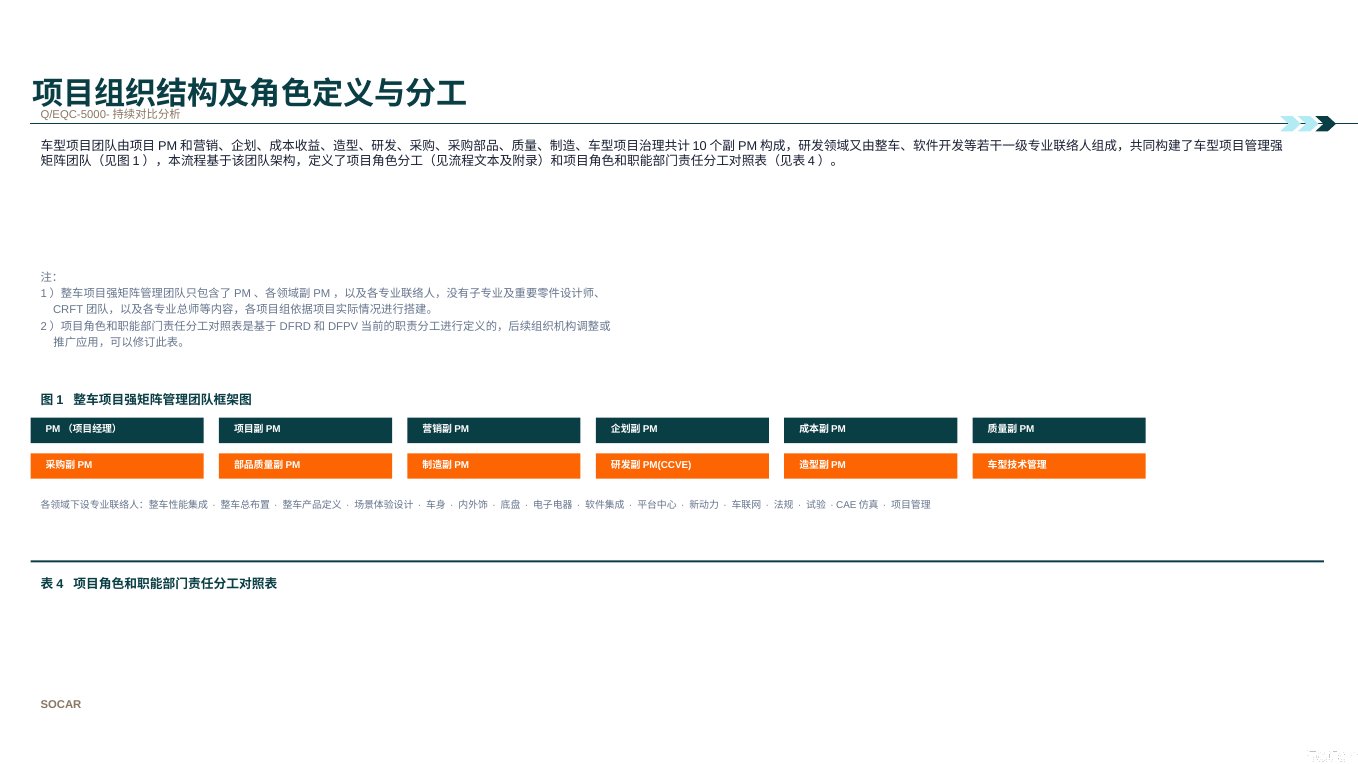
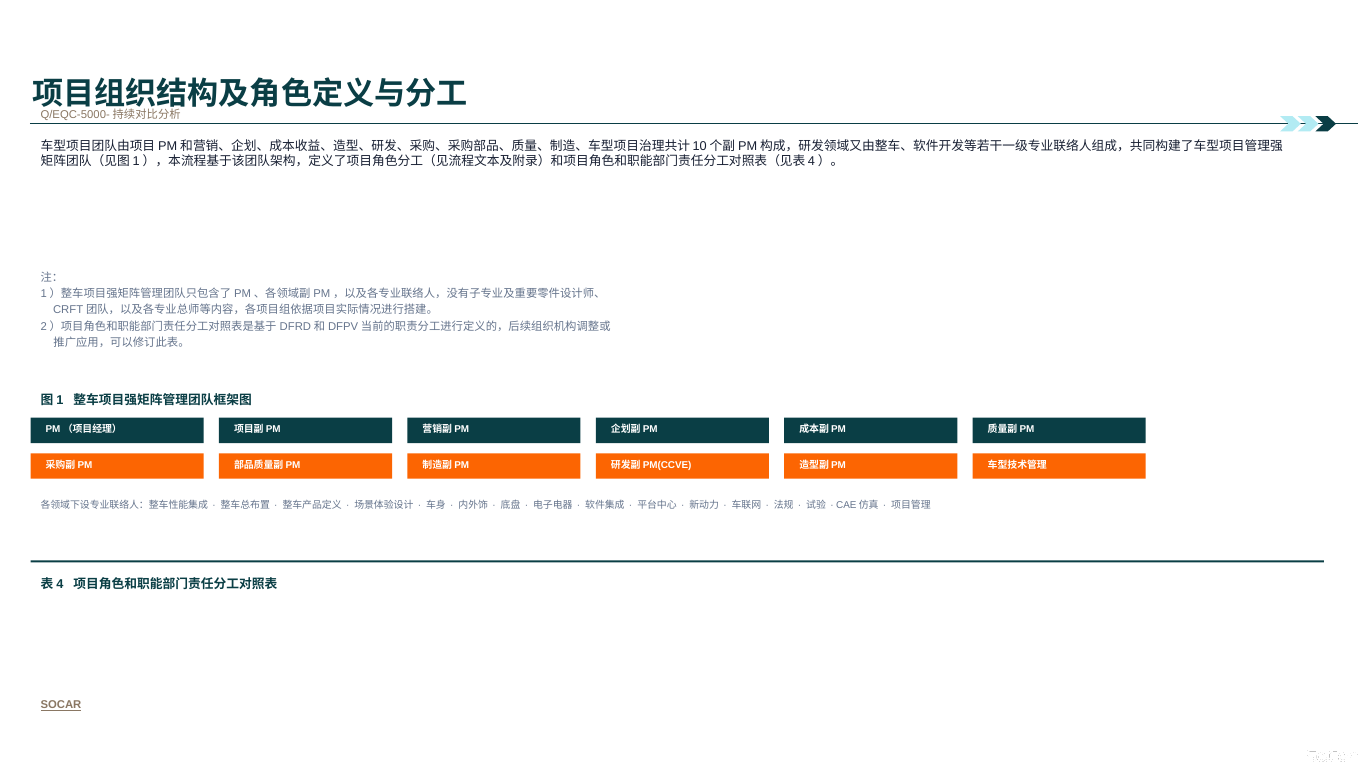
SOCAR underline: none -> present (61, 705)
